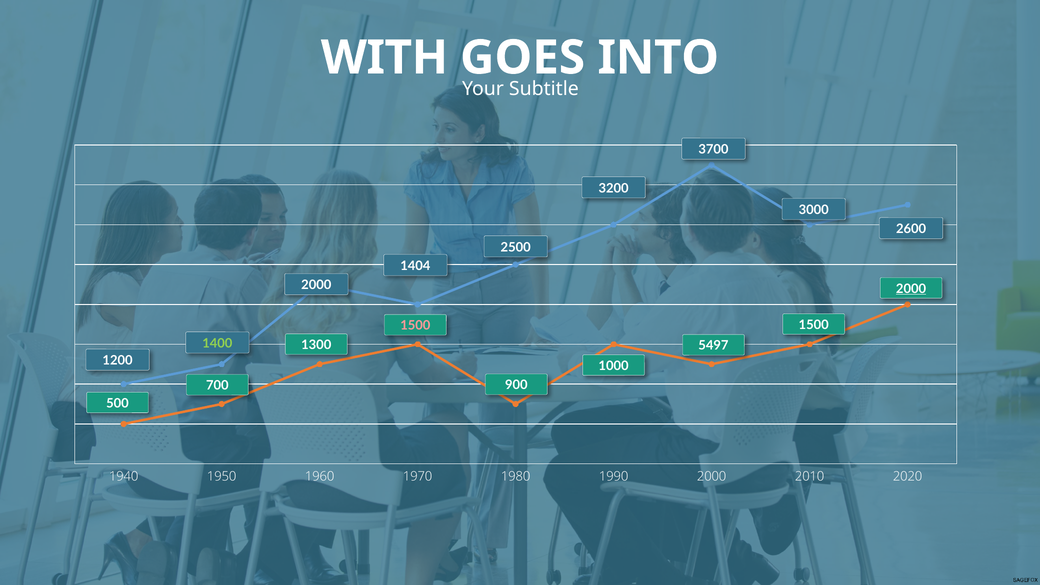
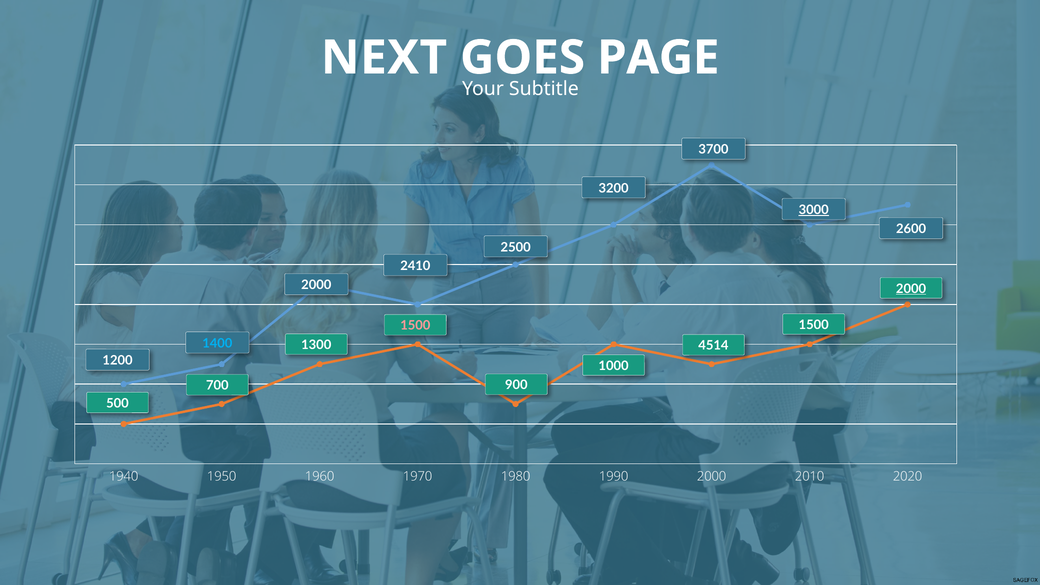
WITH: WITH -> NEXT (384, 58)
INTO: INTO -> PAGE (658, 58)
3000 underline: none -> present (814, 210)
1404: 1404 -> 2410 (415, 266)
1400 colour: light green -> light blue (217, 343)
5497: 5497 -> 4514 (713, 346)
